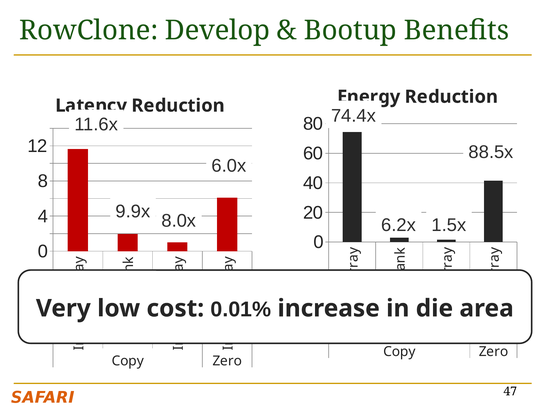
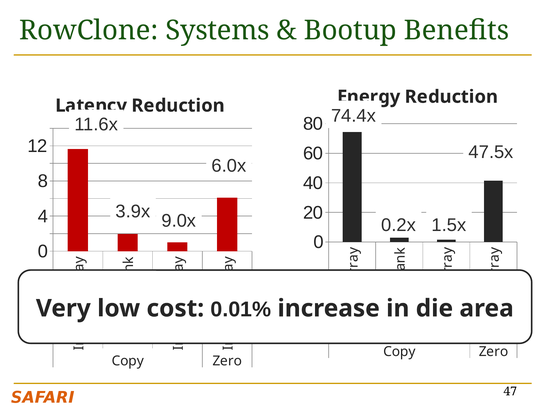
Develop: Develop -> Systems (217, 30)
88.5x: 88.5x -> 47.5x (491, 152)
9.9x: 9.9x -> 3.9x (133, 212)
8.0x: 8.0x -> 9.0x (179, 221)
6.2x: 6.2x -> 0.2x (399, 226)
